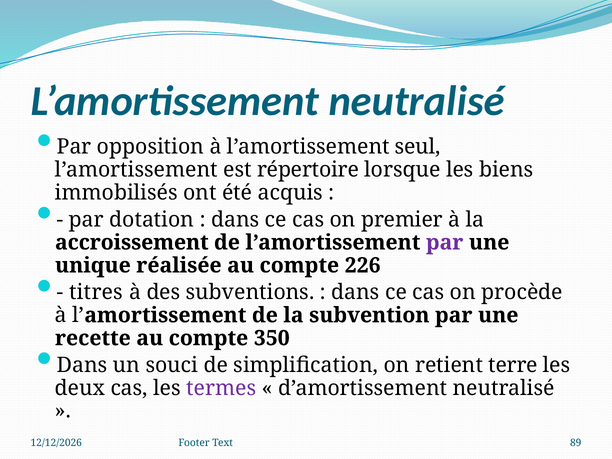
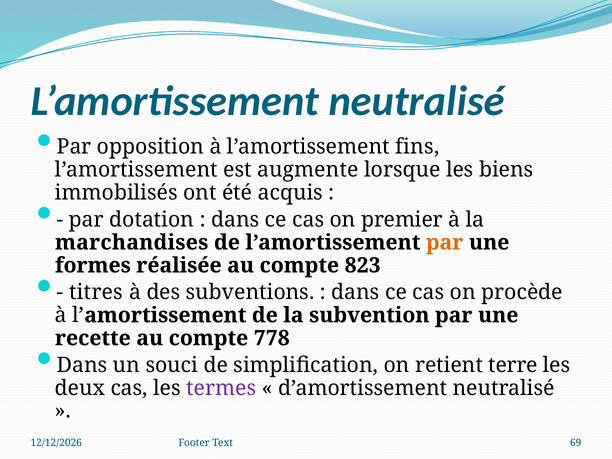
seul: seul -> fins (417, 147)
répertoire: répertoire -> augmente (308, 170)
accroissement: accroissement -> marchandises (132, 242)
par colour: purple -> orange (445, 242)
unique: unique -> formes (93, 265)
226: 226 -> 823 (363, 265)
350: 350 -> 778 (272, 338)
89: 89 -> 69 (576, 443)
